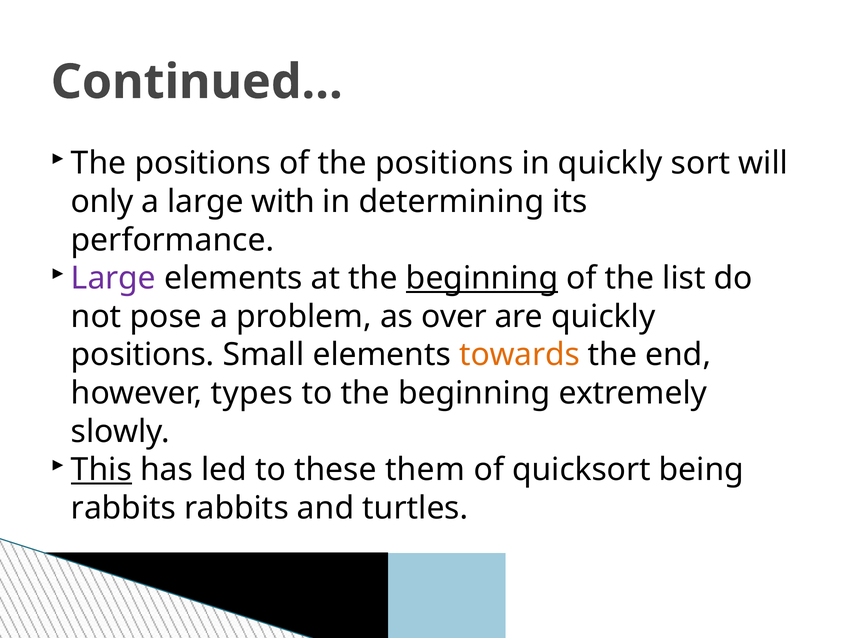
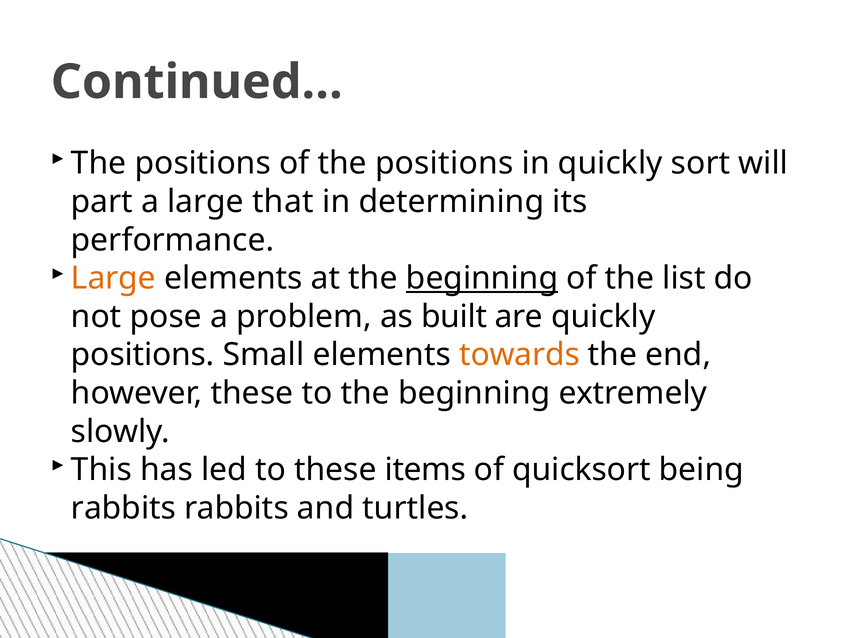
only: only -> part (102, 202)
with: with -> that (283, 202)
Large colour: purple -> orange (113, 278)
over: over -> built (454, 316)
however types: types -> these (252, 393)
This underline: present -> none (101, 470)
them: them -> items (425, 470)
